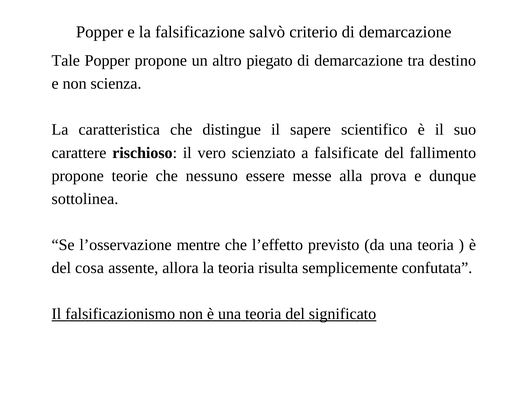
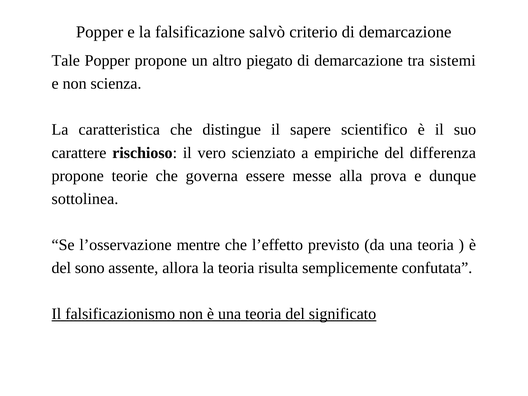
destino: destino -> sistemi (453, 61)
falsificate: falsificate -> empiriche (346, 153)
fallimento: fallimento -> differenza (443, 153)
nessuno: nessuno -> governa (212, 176)
cosa: cosa -> sono (90, 268)
